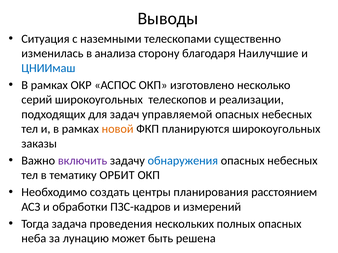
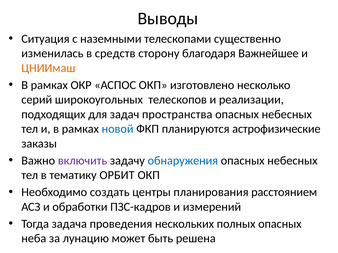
анализа: анализа -> средств (115, 54)
Наилучшие: Наилучшие -> Важнейшее (268, 54)
ЦНИИмаш colour: blue -> orange (48, 68)
управляемой: управляемой -> пространства (177, 115)
новой colour: orange -> blue (118, 129)
планируются широкоугольных: широкоугольных -> астрофизические (276, 129)
